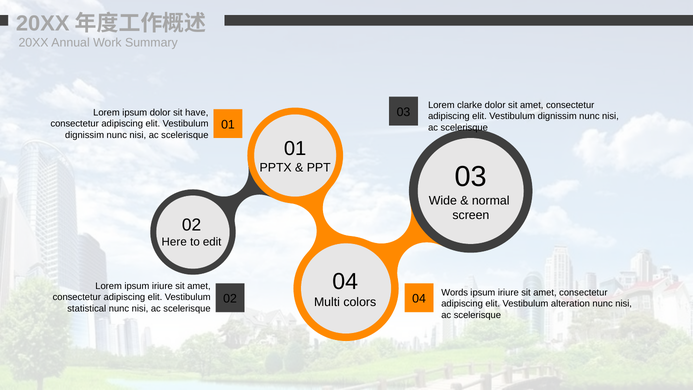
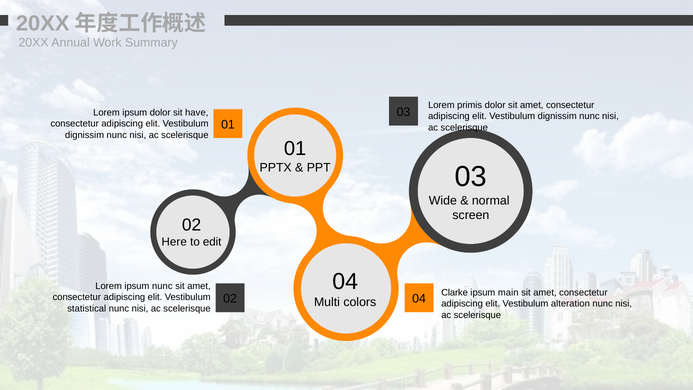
clarke: clarke -> primis (470, 105)
Lorem ipsum iriure: iriure -> nunc (162, 286)
Words: Words -> Clarke (455, 292)
iriure: iriure -> main (508, 292)
